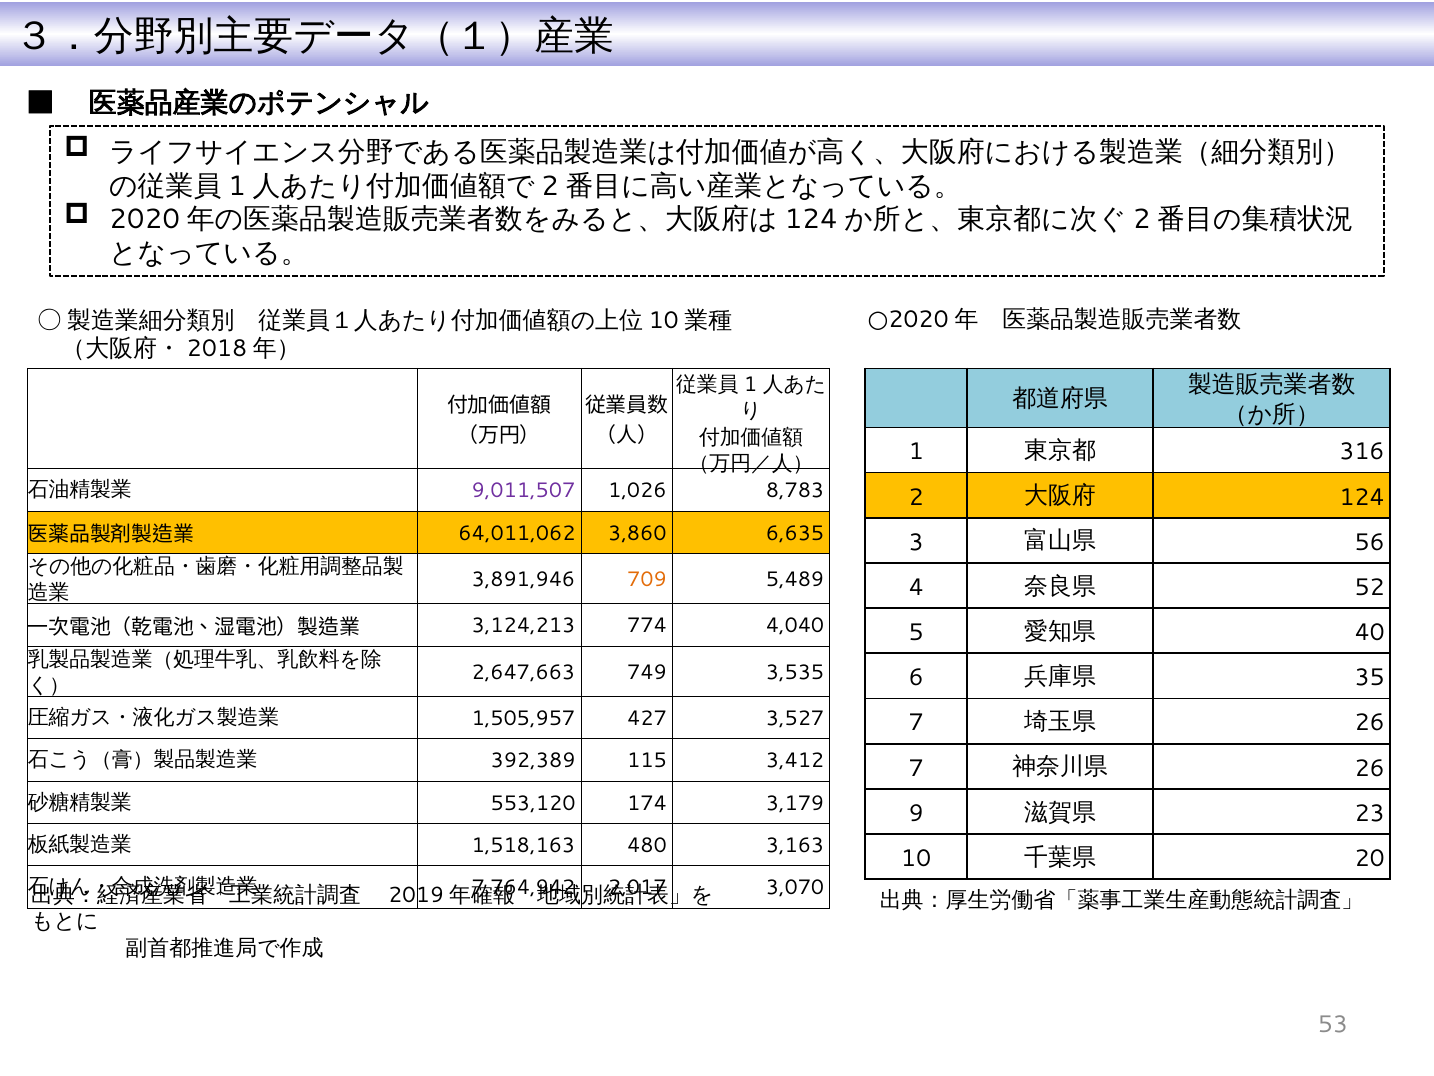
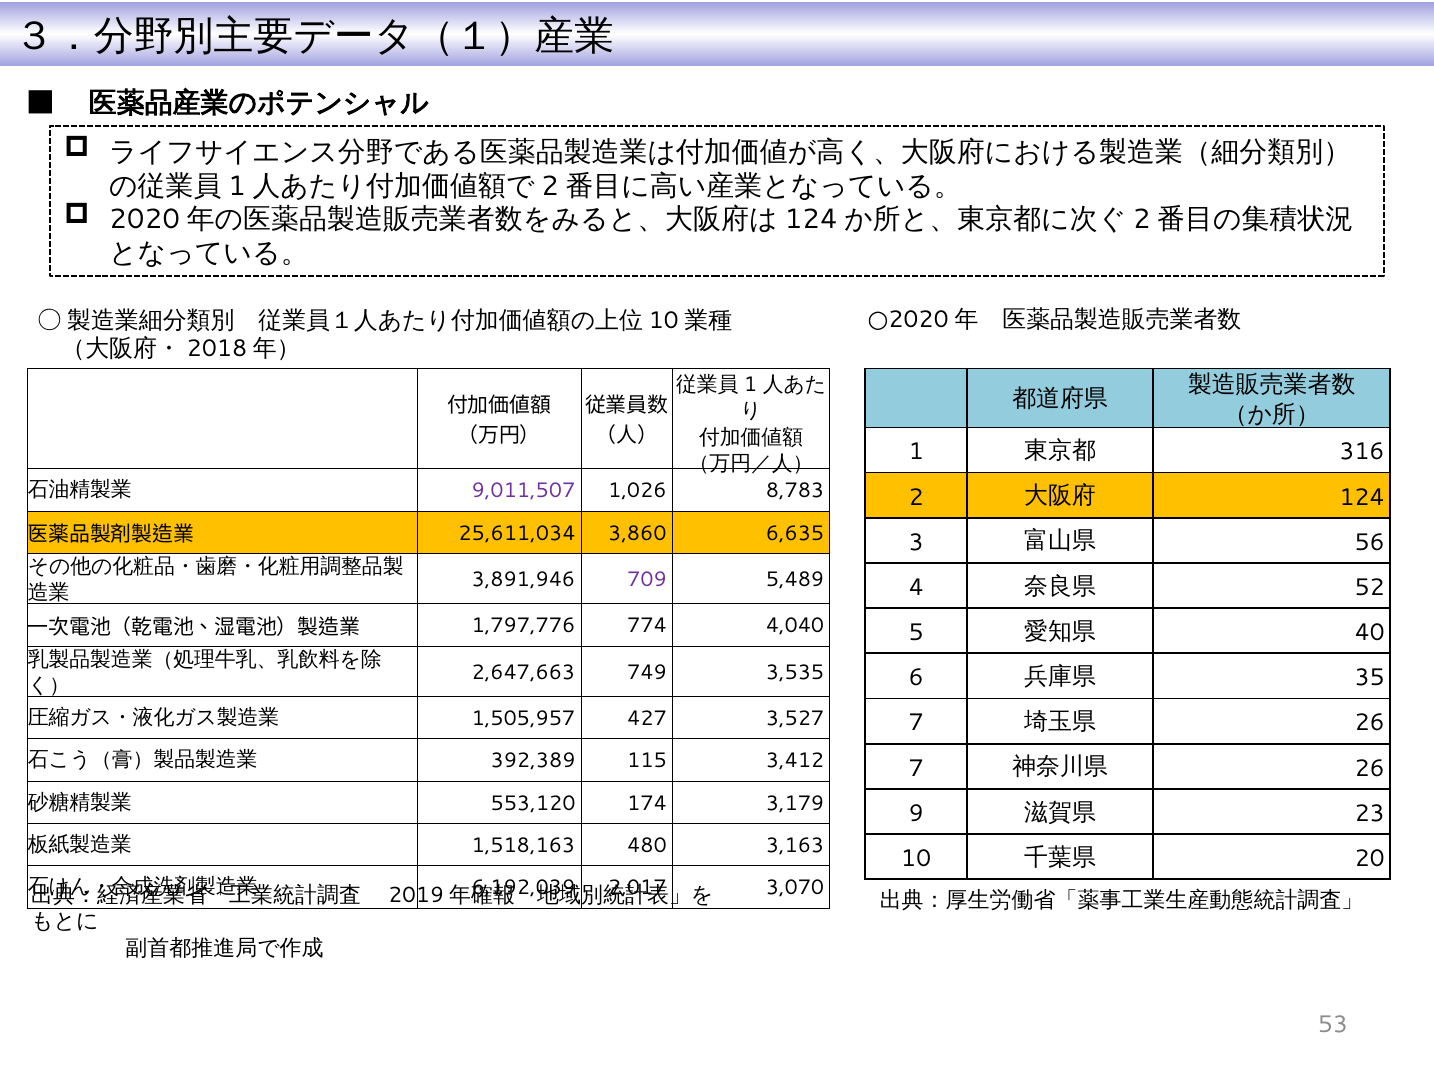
64,011,062: 64,011,062 -> 25,611,034 (517, 533)
709 colour: orange -> purple (647, 579)
3,124,213: 3,124,213 -> 1,797,776 (523, 626)
7,764,942: 7,764,942 -> 6,192,039 (523, 888)
